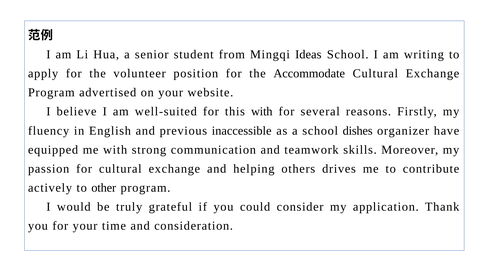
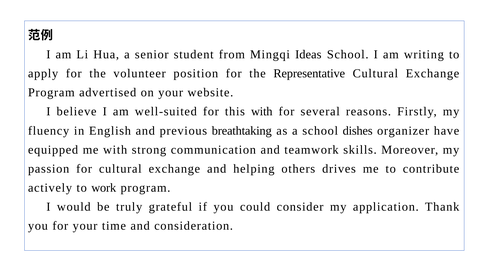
Accommodate: Accommodate -> Representative (309, 73)
inaccessible: inaccessible -> breathtaking (242, 131)
other: other -> work (104, 188)
